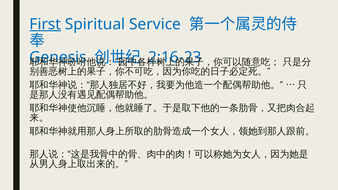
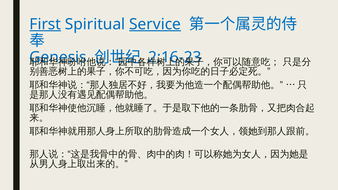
Service underline: none -> present (155, 24)
